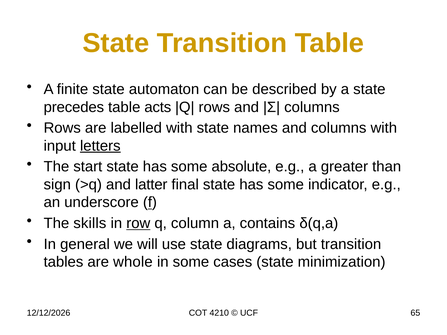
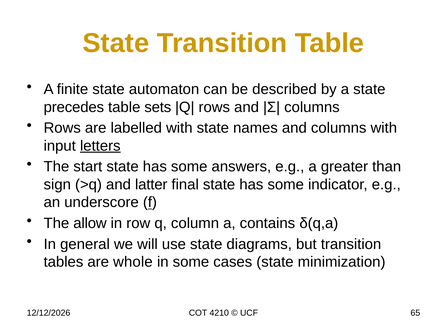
acts: acts -> sets (158, 107)
absolute: absolute -> answers (241, 167)
skills: skills -> allow (90, 223)
row underline: present -> none (138, 223)
